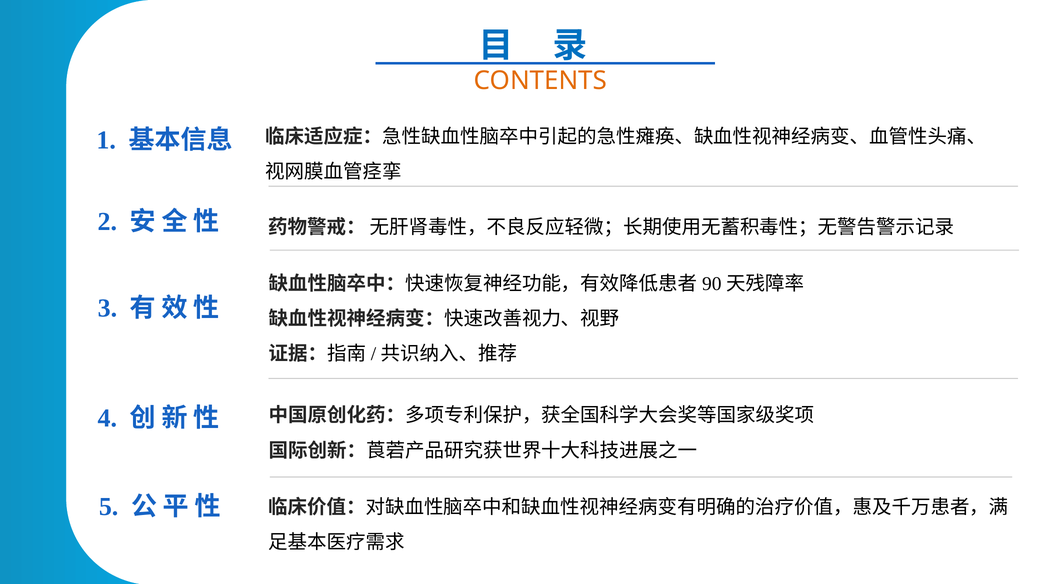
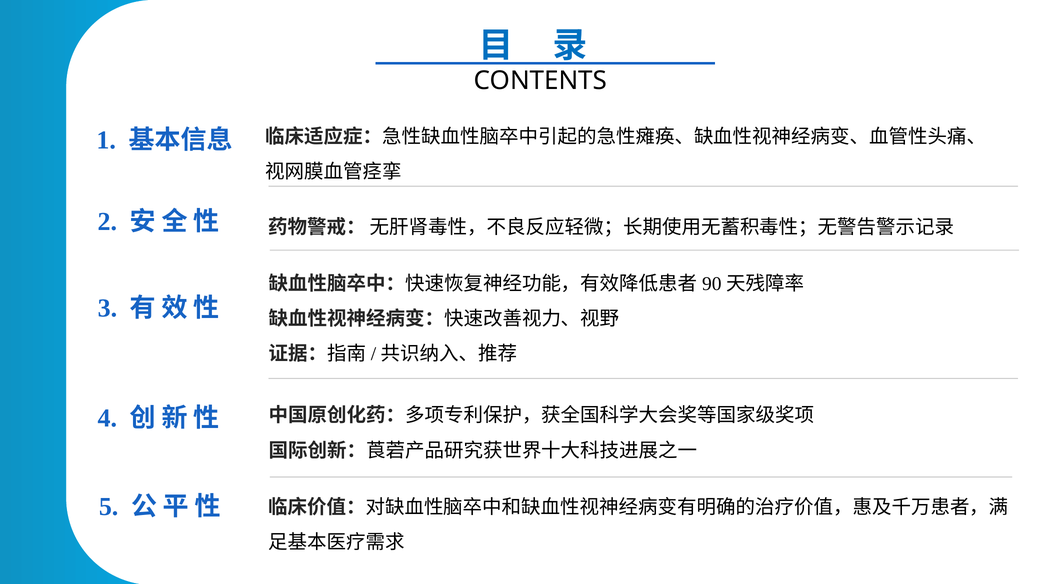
CONTENTS colour: orange -> black (540, 81)
